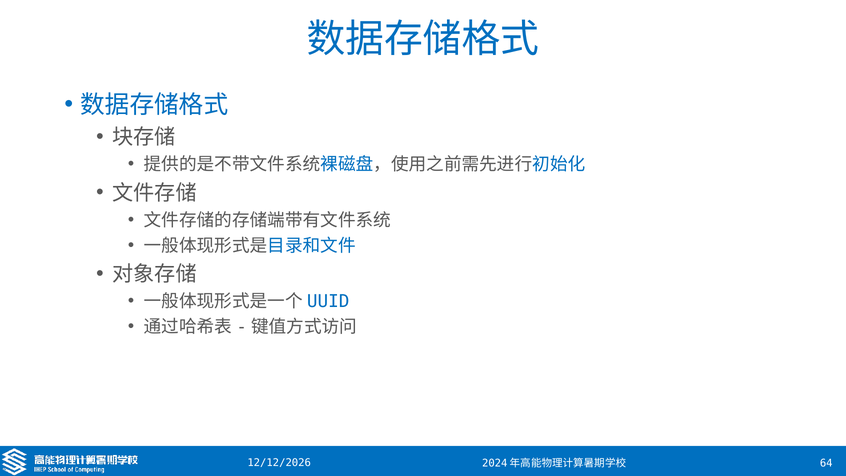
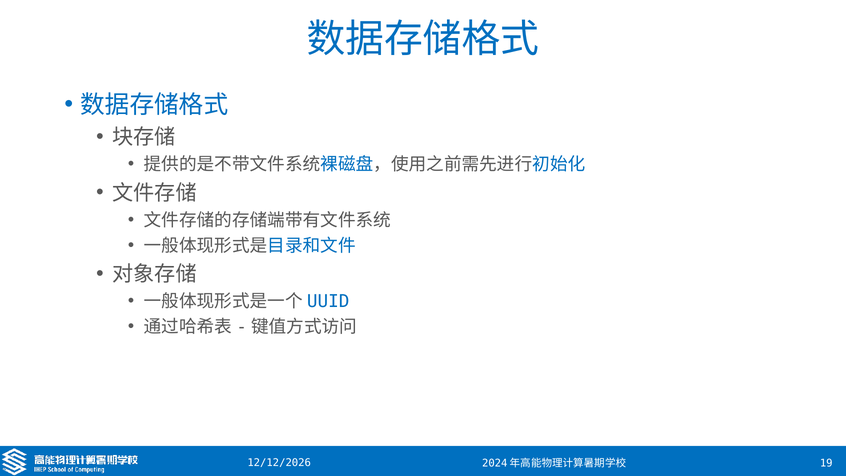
64: 64 -> 19 (826, 463)
